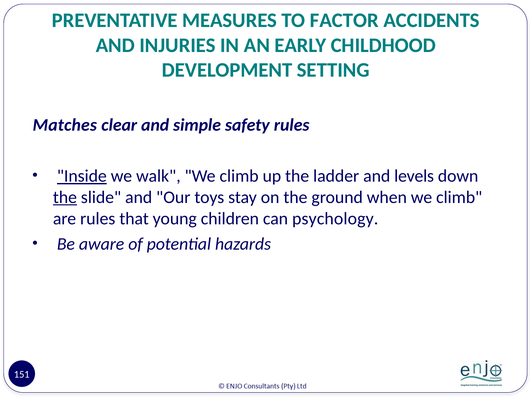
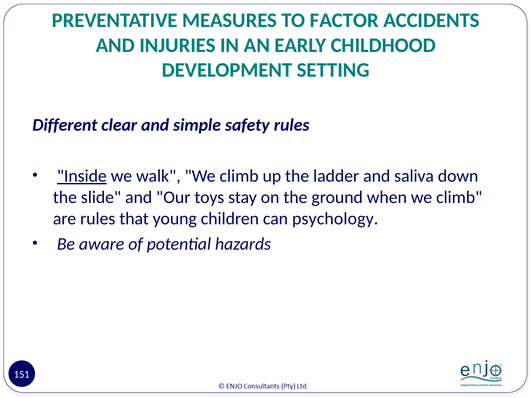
Matches: Matches -> Different (65, 125)
levels: levels -> saliva (414, 176)
the underline: present -> none (65, 197)
